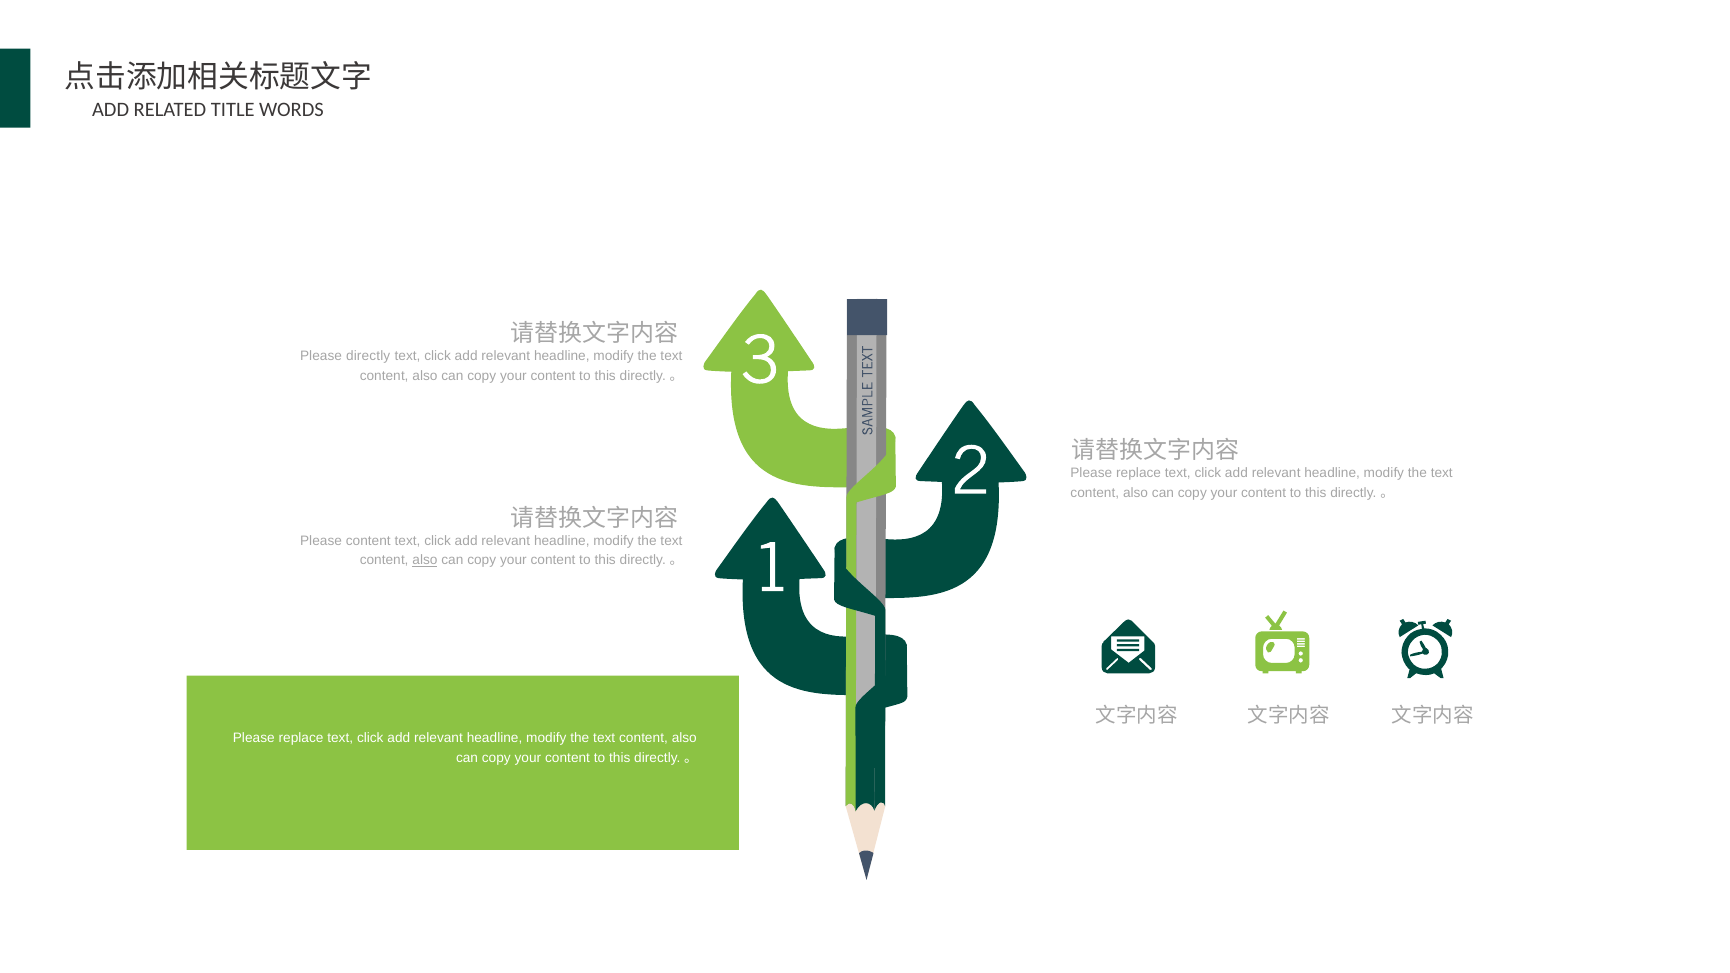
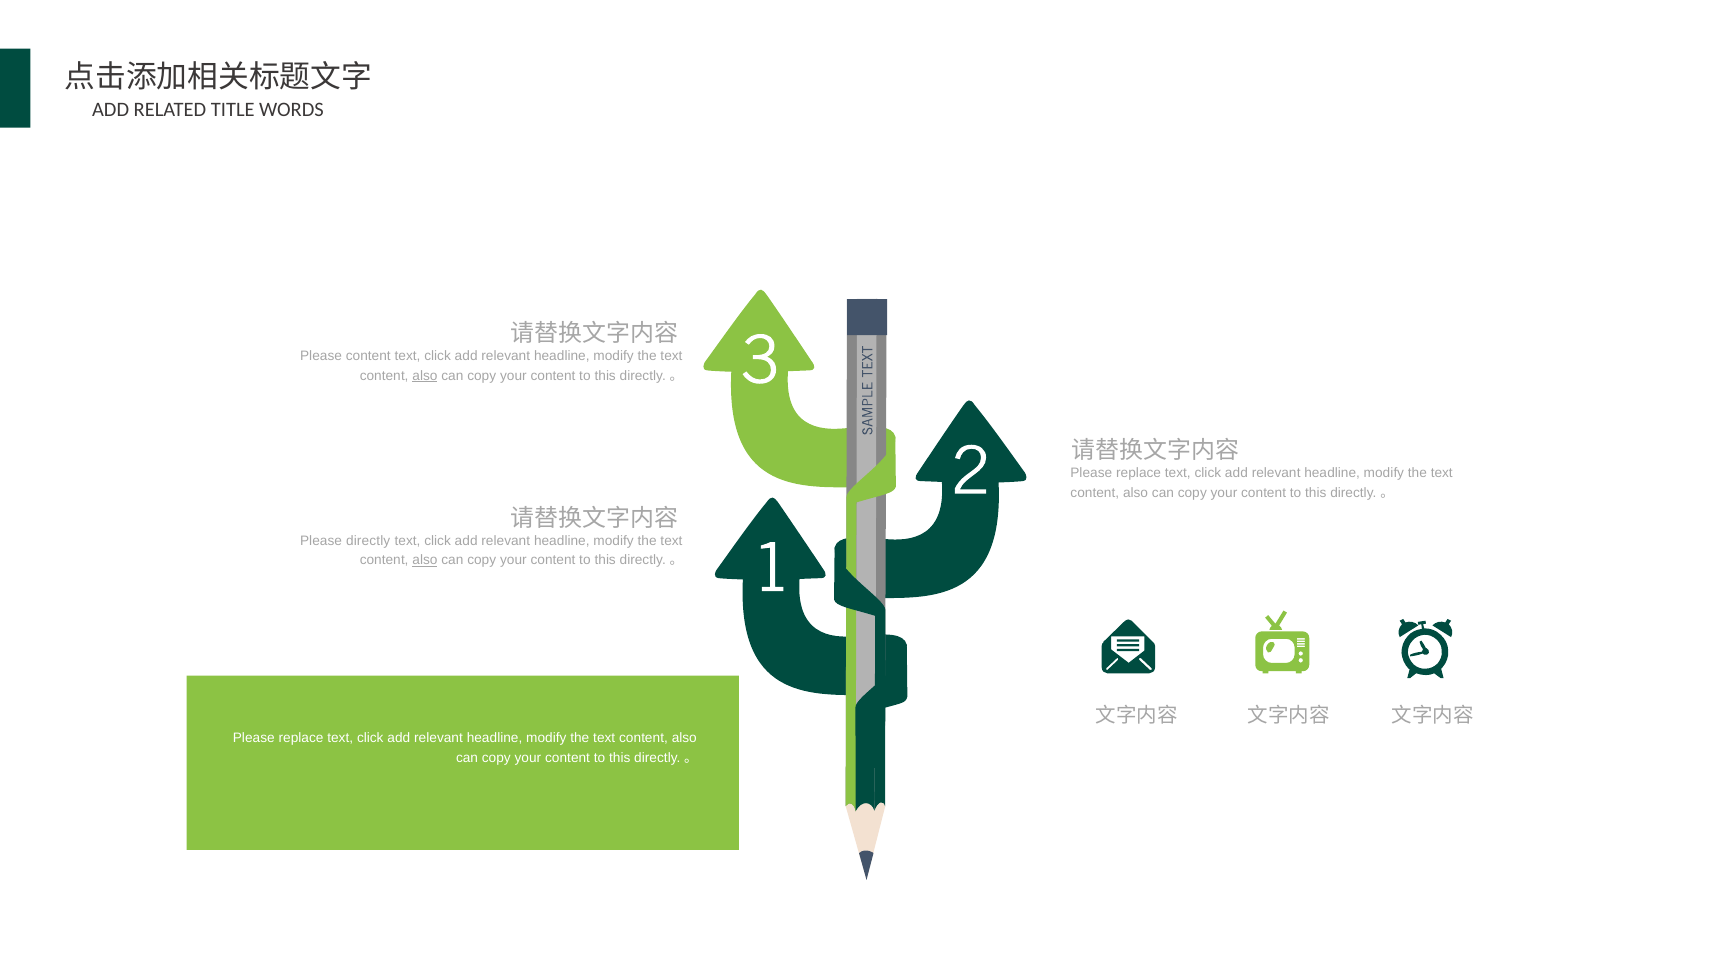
Please directly: directly -> content (368, 356)
also underline: none -> present (425, 376)
Please content: content -> directly (368, 541)
